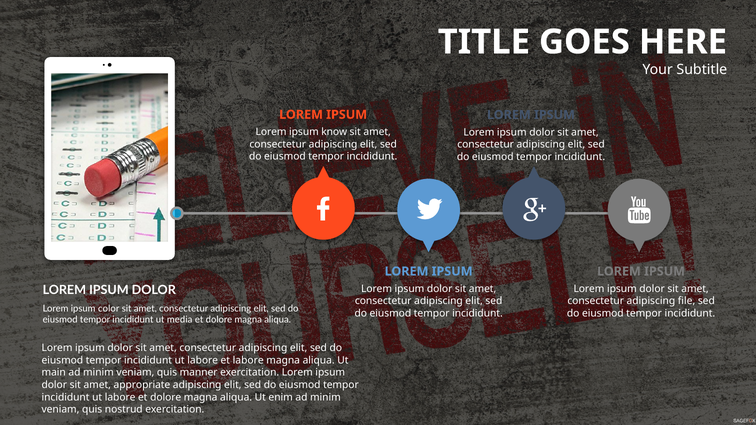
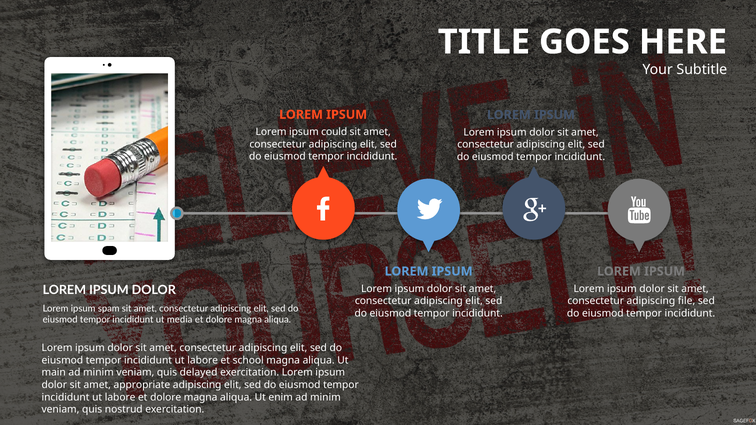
know: know -> could (334, 132)
color: color -> spam (109, 309)
et labore: labore -> school (248, 361)
manner: manner -> delayed (199, 373)
